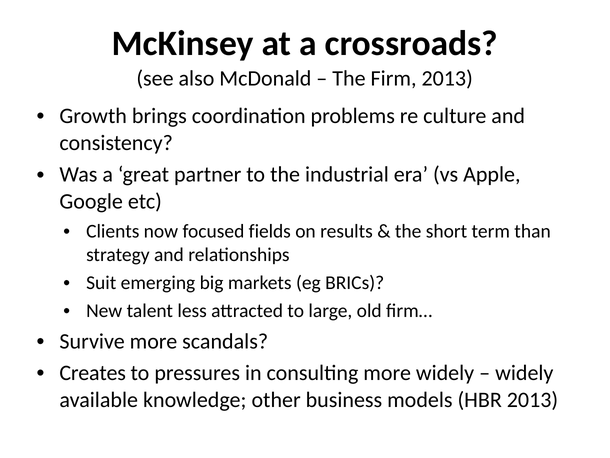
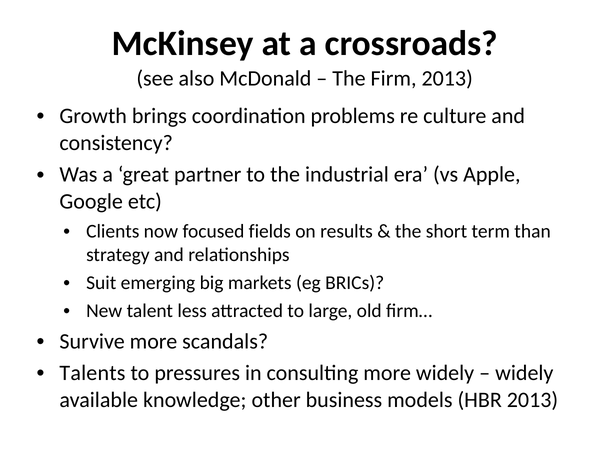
Creates: Creates -> Talents (92, 373)
